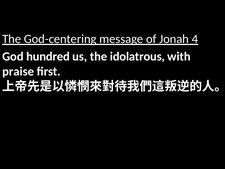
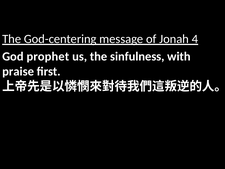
hundred: hundred -> prophet (48, 56)
idolatrous: idolatrous -> sinfulness (137, 56)
